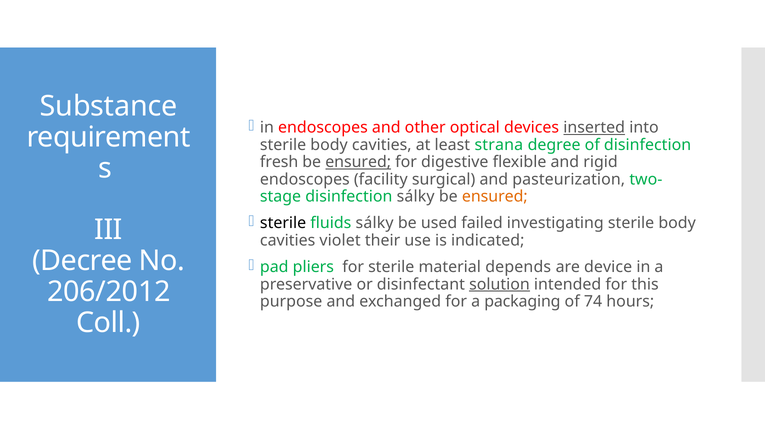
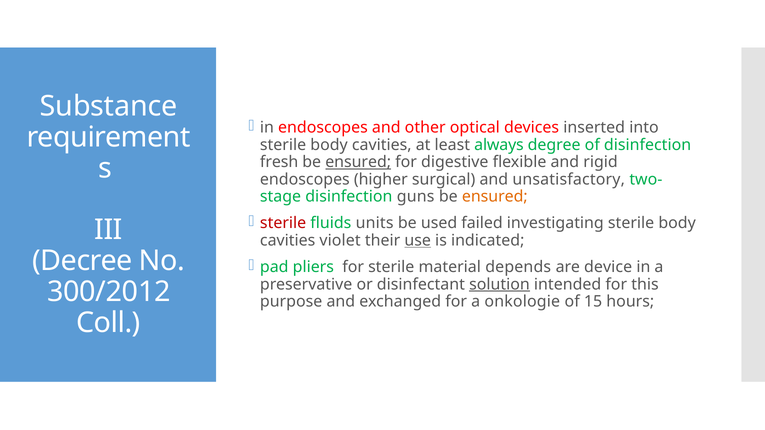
inserted underline: present -> none (594, 128)
strana: strana -> always (499, 145)
facility: facility -> higher (381, 179)
pasteurization: pasteurization -> unsatisfactory (569, 179)
disinfection sálky: sálky -> guns (416, 197)
sterile colour: black -> red (283, 223)
fluids sálky: sálky -> units (375, 223)
use underline: none -> present (418, 241)
206/2012: 206/2012 -> 300/2012 (109, 292)
packaging: packaging -> onkologie (522, 302)
74: 74 -> 15 (593, 302)
